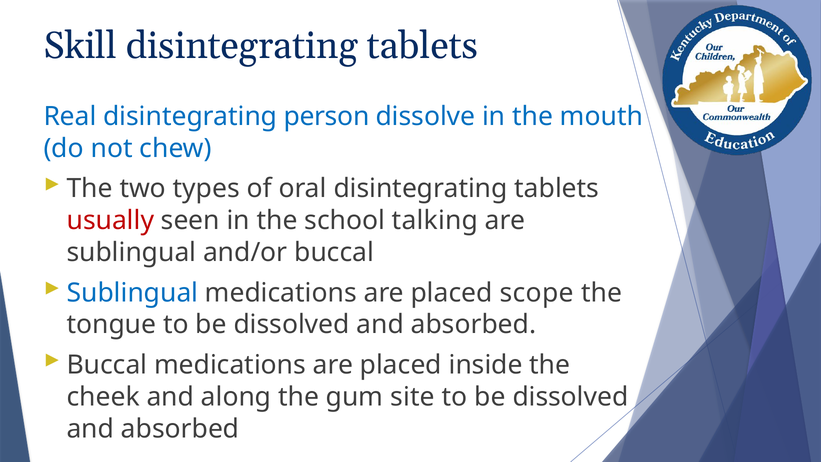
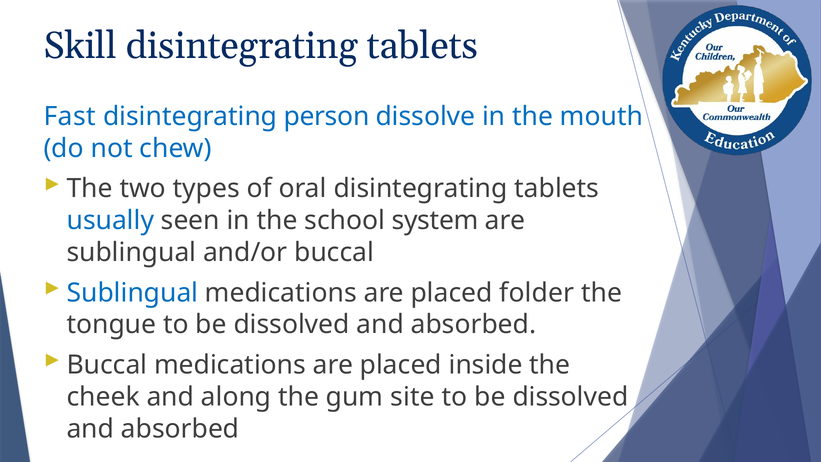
Real: Real -> Fast (70, 116)
usually colour: red -> blue (110, 220)
talking: talking -> system (435, 220)
scope: scope -> folder (537, 293)
